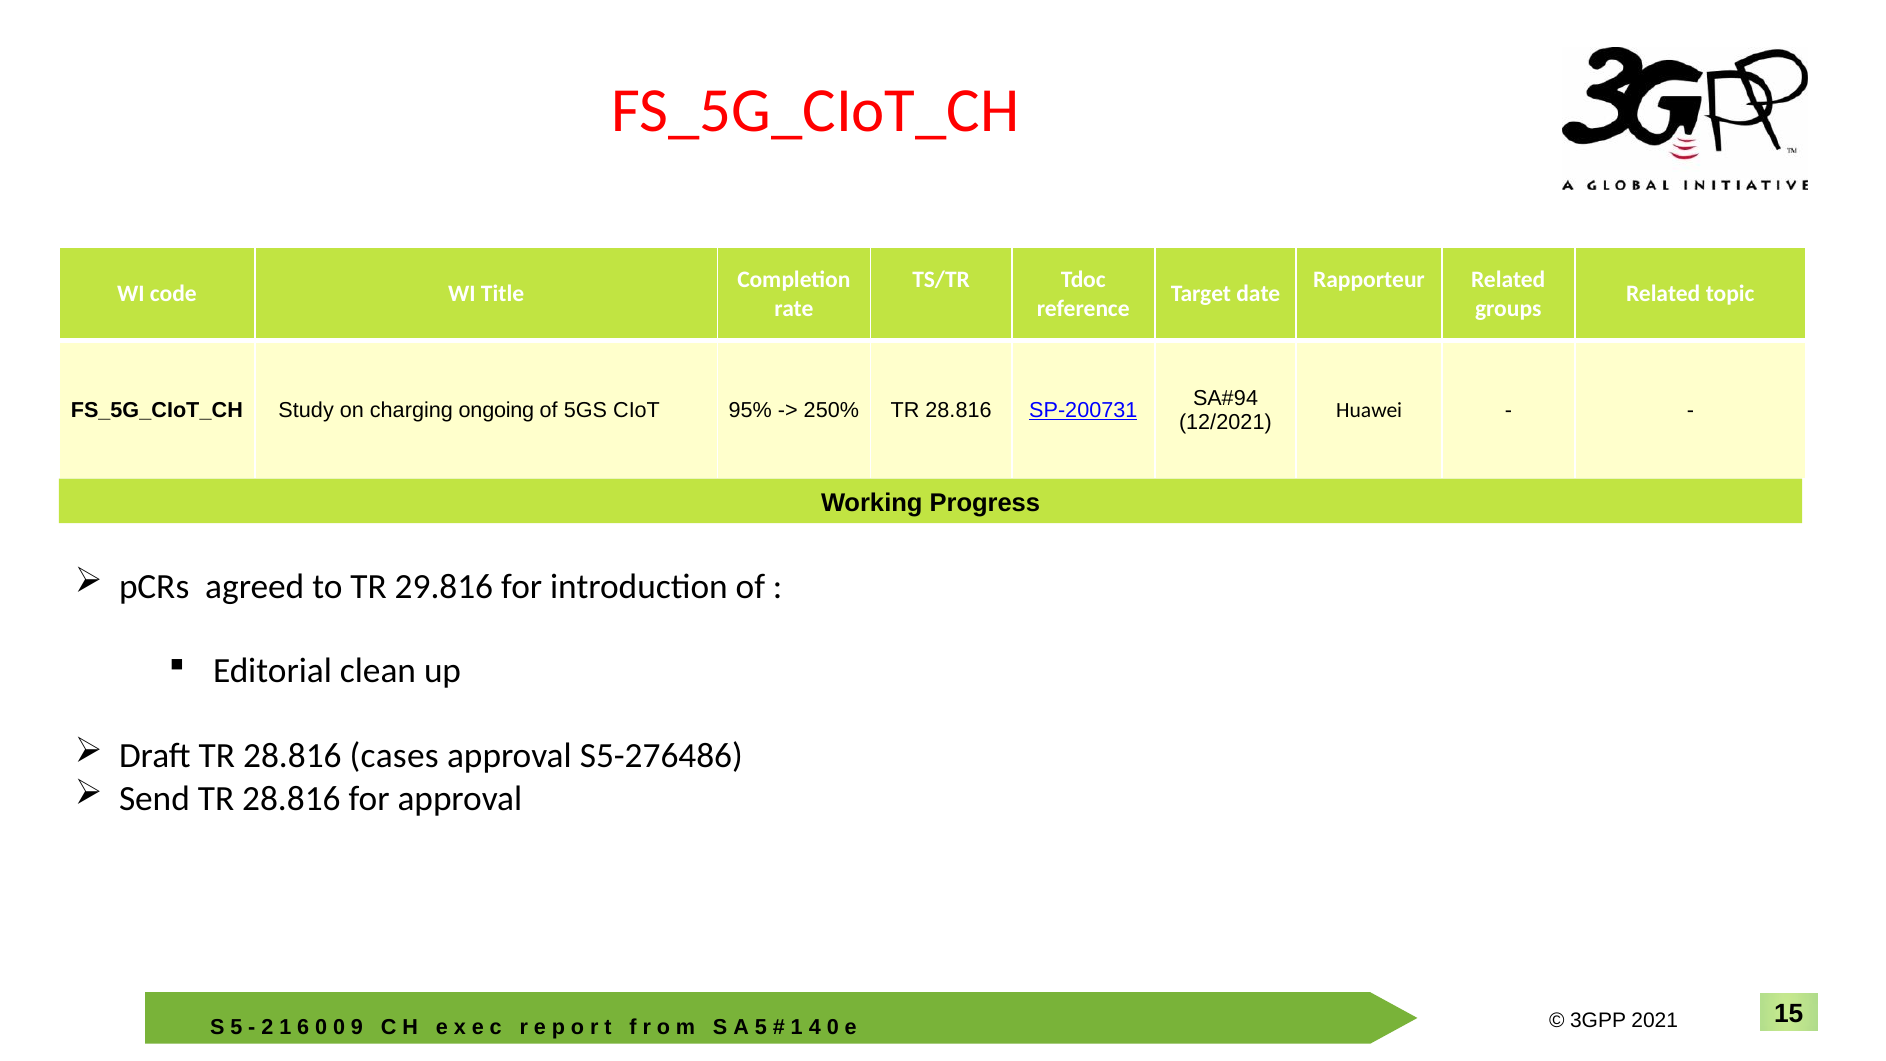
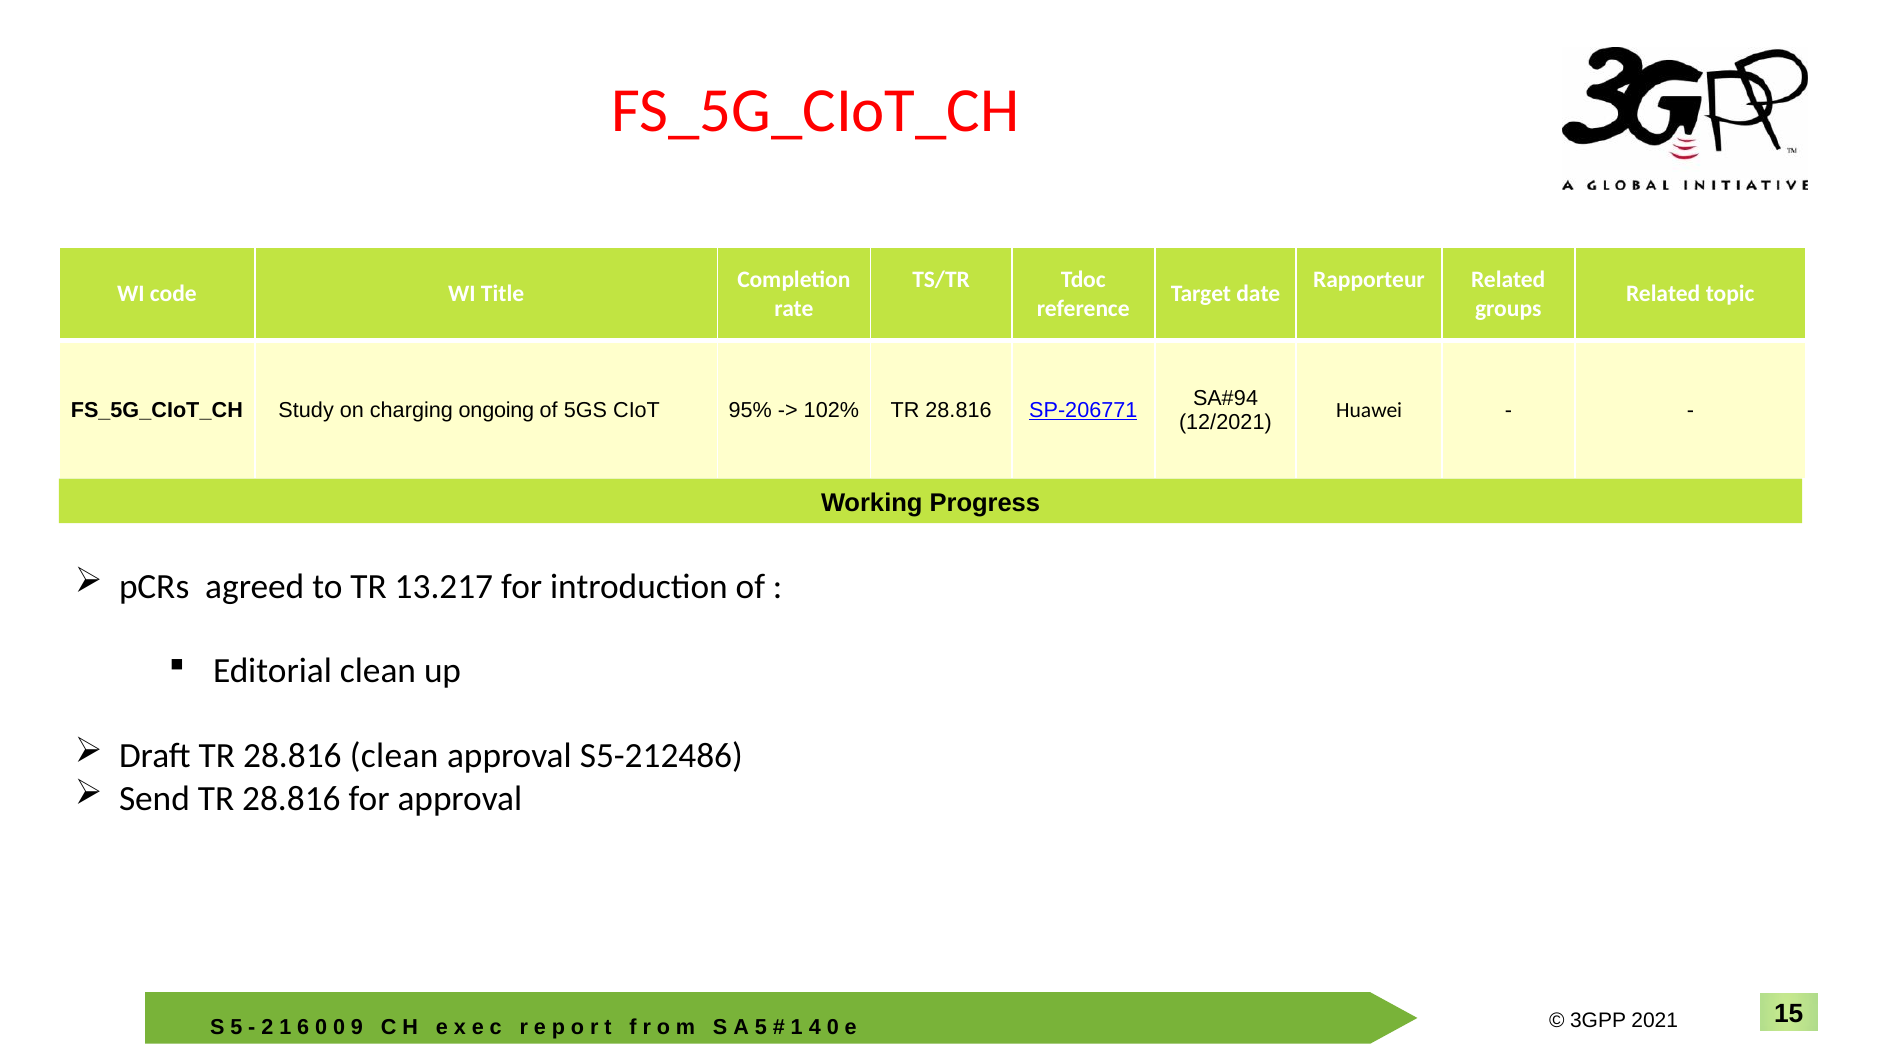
250%: 250% -> 102% (831, 410)
SP-200731: SP-200731 -> SP-206771 (1083, 410)
29.816: 29.816 -> 13.217 (444, 586)
28.816 cases: cases -> clean (394, 756)
S5-276486: S5-276486 -> S5-212486 (661, 756)
